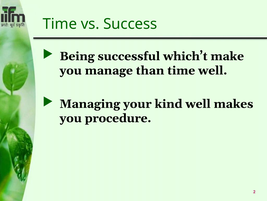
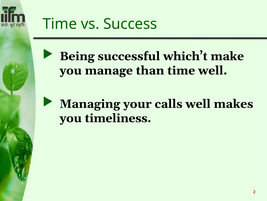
kind: kind -> calls (169, 104)
procedure: procedure -> timeliness (118, 118)
